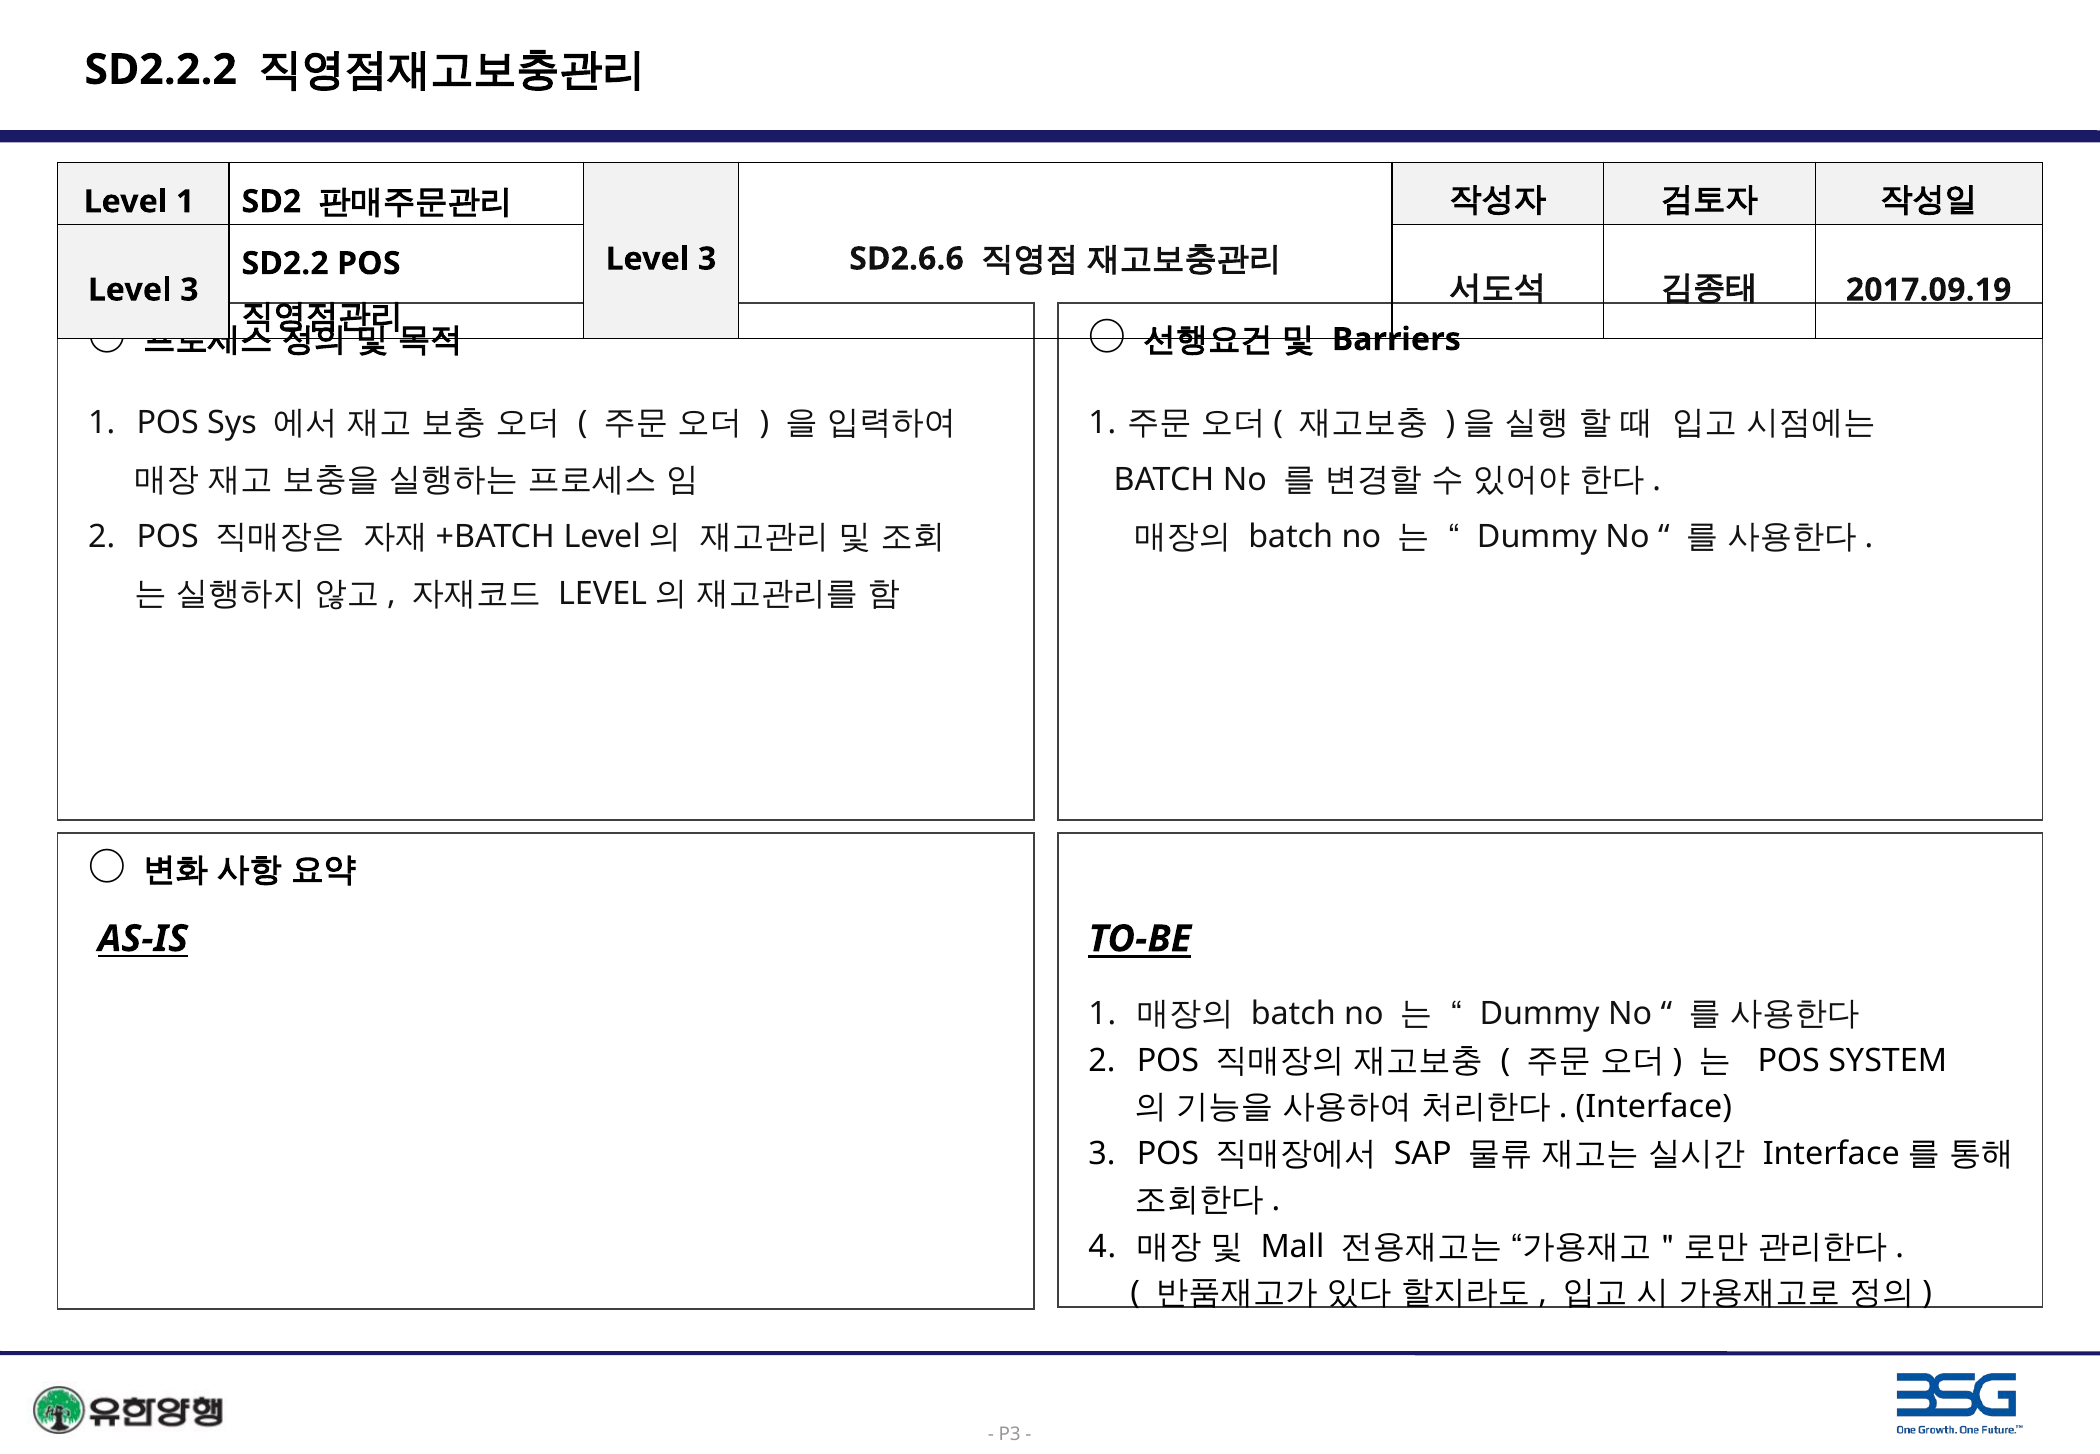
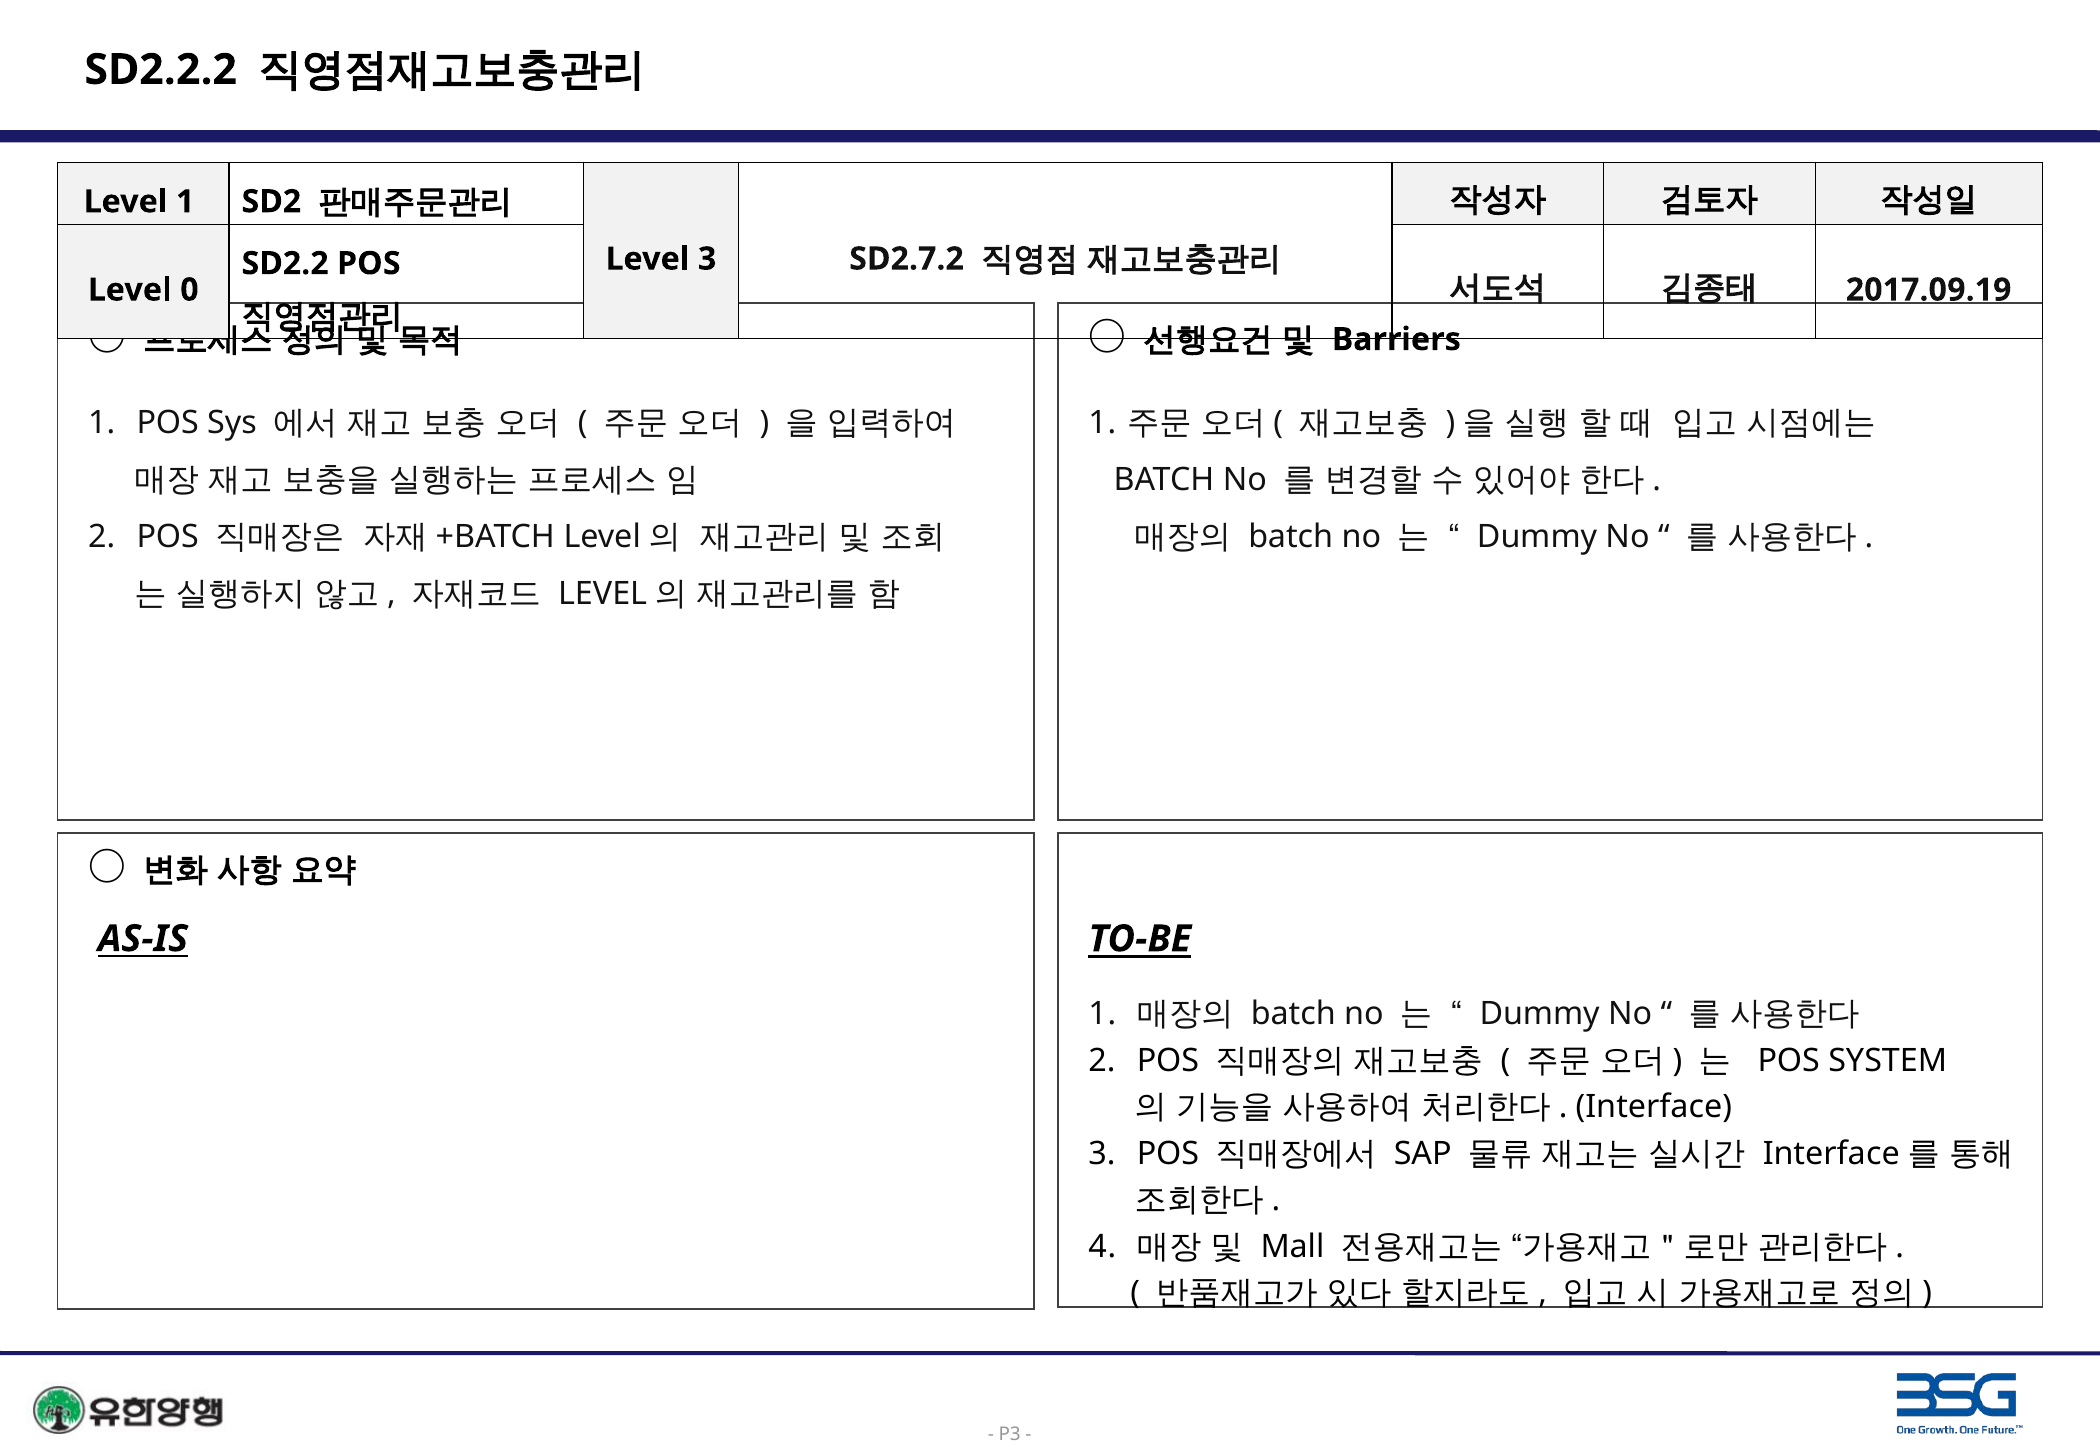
SD2.6.6: SD2.6.6 -> SD2.7.2 (907, 259)
3: 3 -> 0 (189, 290)
